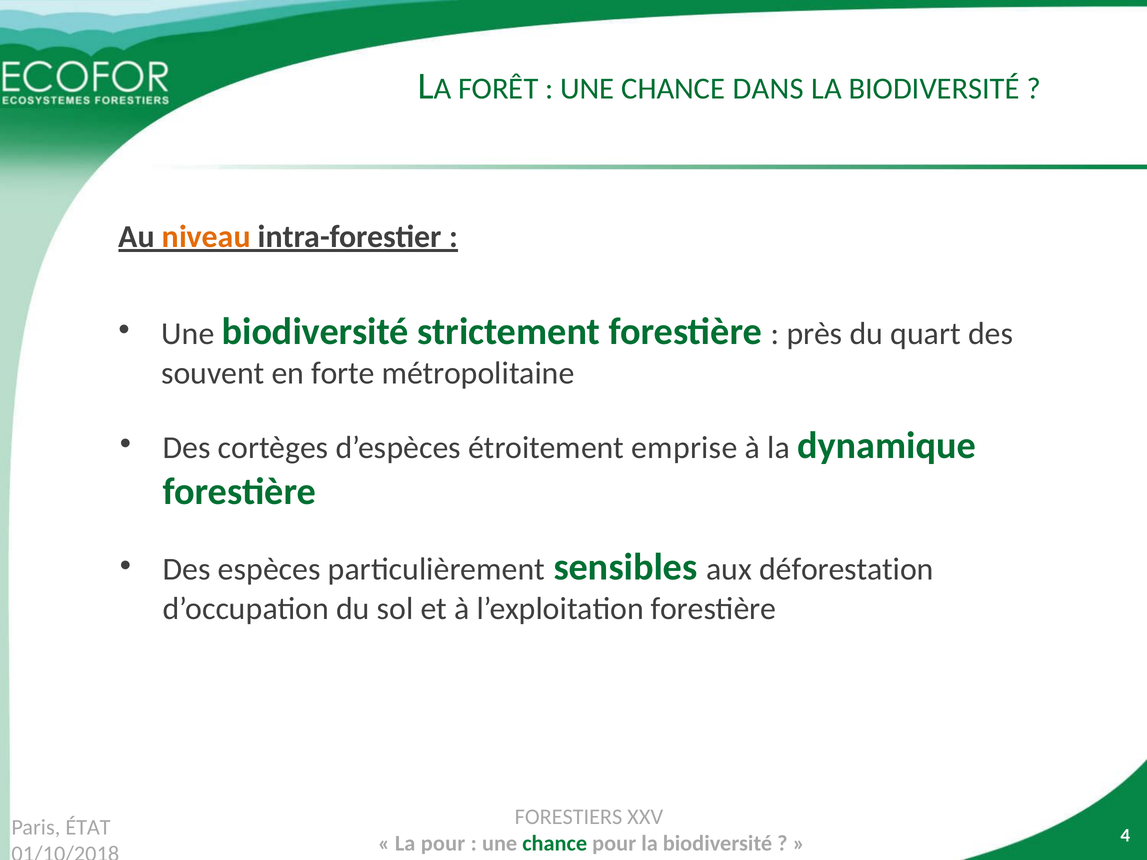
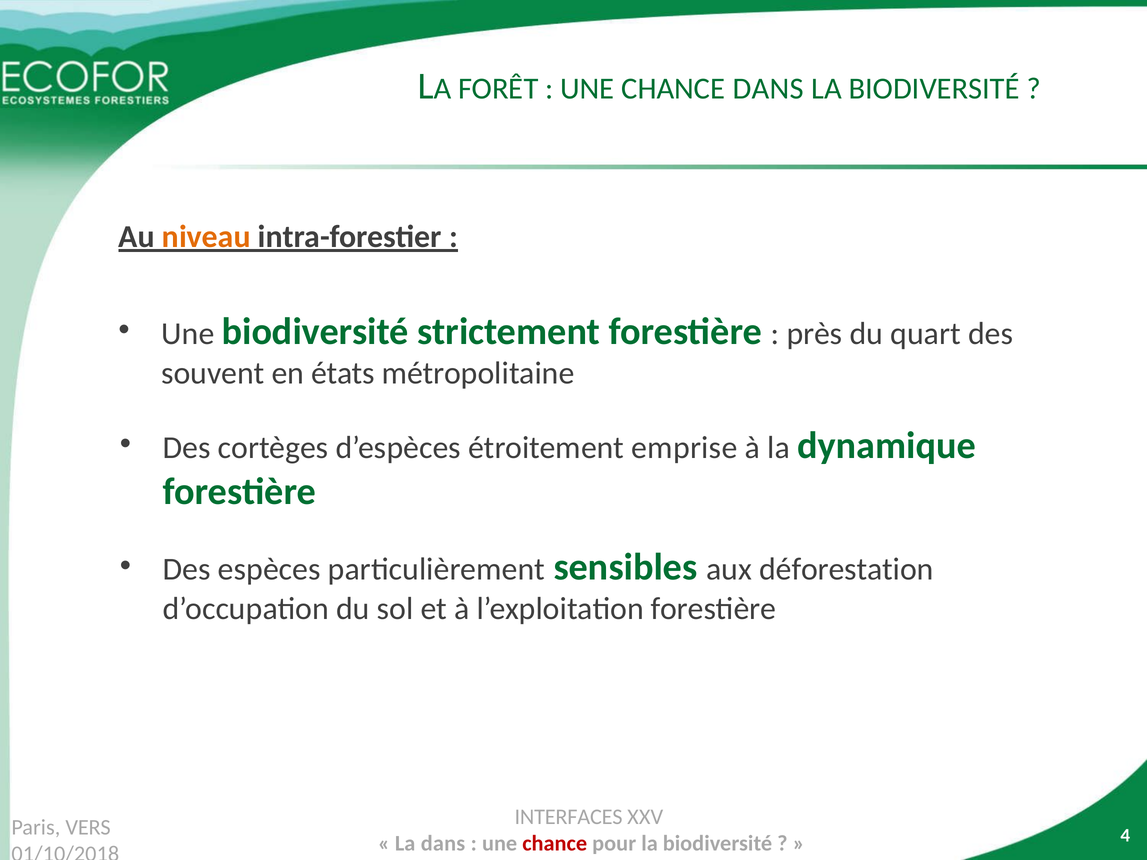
forte: forte -> états (343, 373)
FORESTIERS: FORESTIERS -> INTERFACES (569, 817)
ÉTAT: ÉTAT -> VERS (88, 828)
La pour: pour -> dans (443, 844)
chance colour: green -> red (555, 844)
